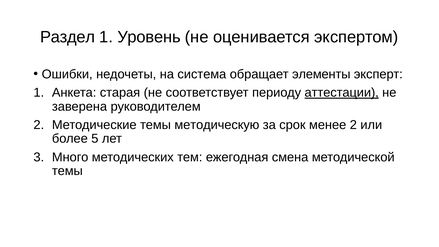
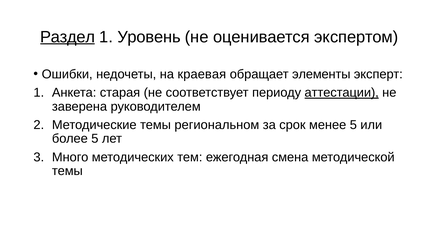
Раздел underline: none -> present (68, 37)
система: система -> краевая (202, 74)
методическую: методическую -> региональном (217, 125)
менее 2: 2 -> 5 (353, 125)
